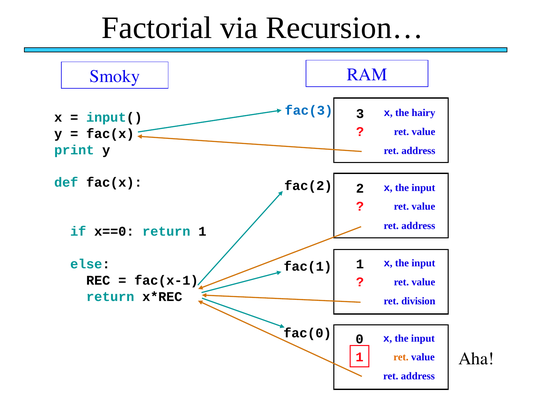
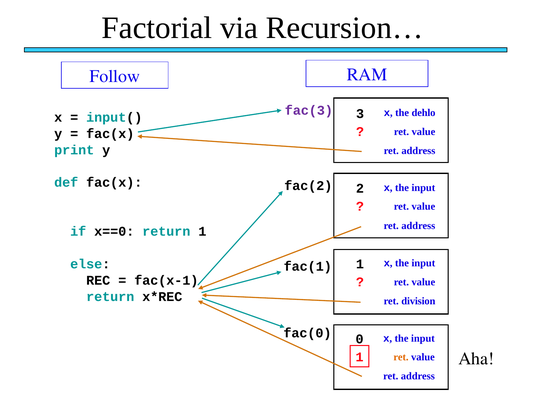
Smoky: Smoky -> Follow (115, 76)
fac(3 colour: blue -> purple (309, 110)
hairy: hairy -> dehlo (424, 113)
